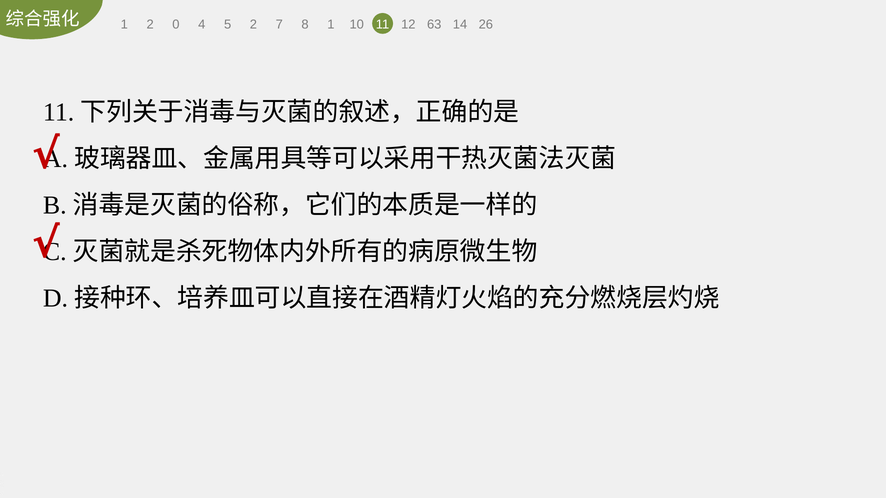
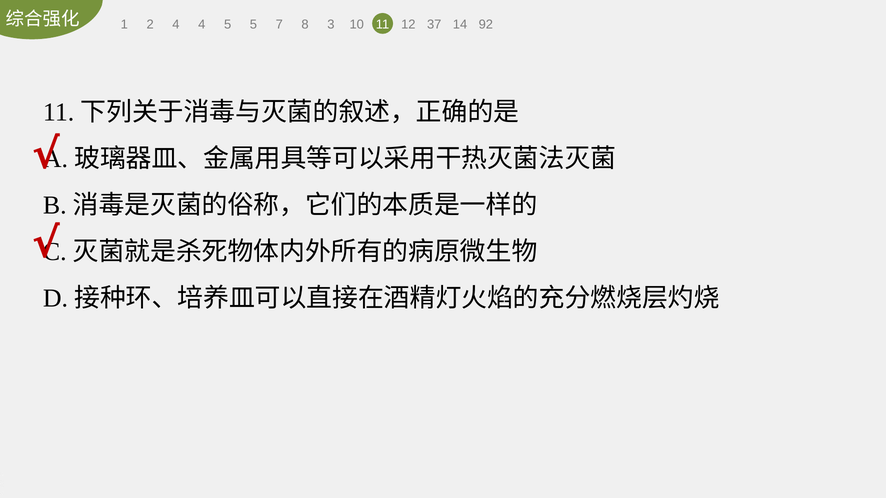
2 0: 0 -> 4 (176, 24)
5 2: 2 -> 5 (253, 24)
8 1: 1 -> 3 (331, 24)
63: 63 -> 37 (434, 24)
26: 26 -> 92 (486, 24)
